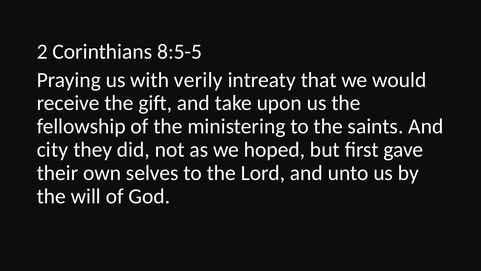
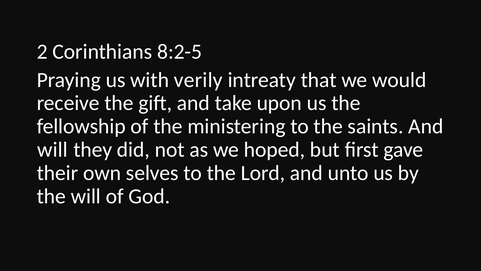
8:5-5: 8:5-5 -> 8:2-5 (180, 51)
city: city -> will (52, 150)
